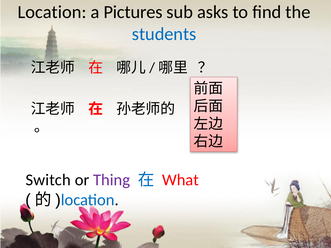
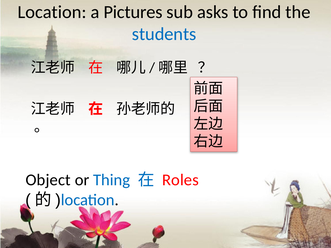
Switch: Switch -> Object (48, 180)
Thing colour: purple -> blue (112, 180)
What: What -> Roles (180, 180)
